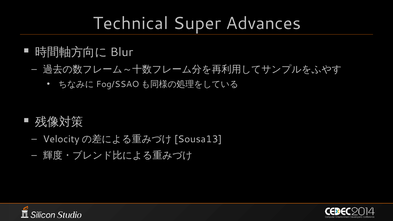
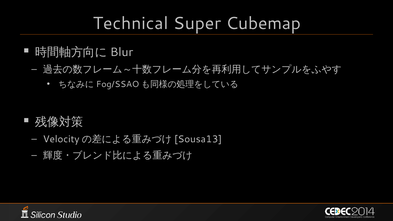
Advances: Advances -> Cubemap (263, 23)
